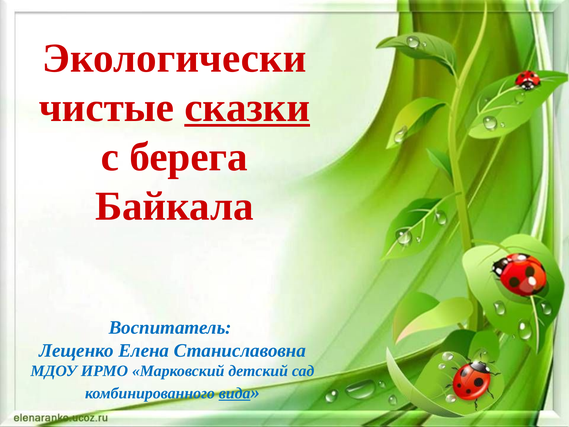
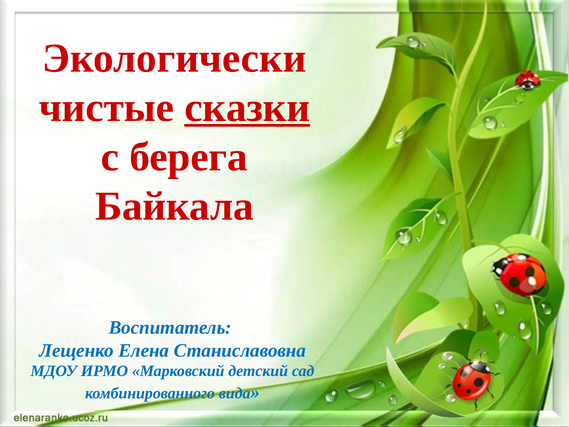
вида underline: present -> none (235, 393)
